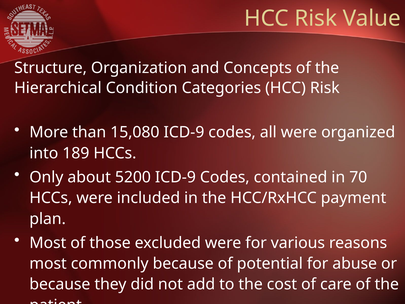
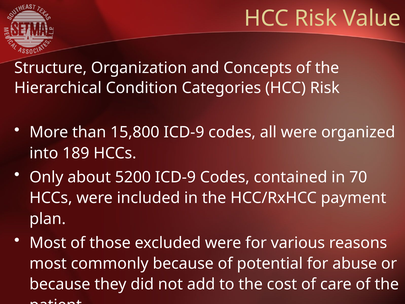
15,080: 15,080 -> 15,800 (135, 132)
